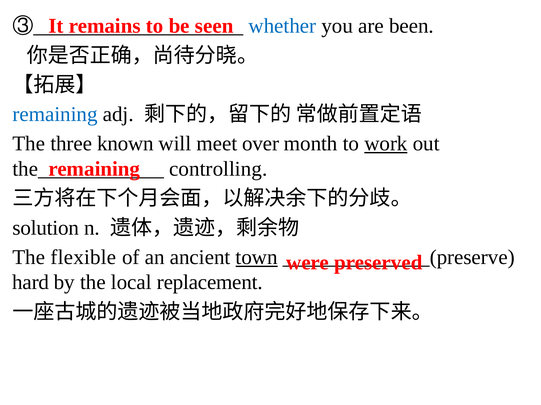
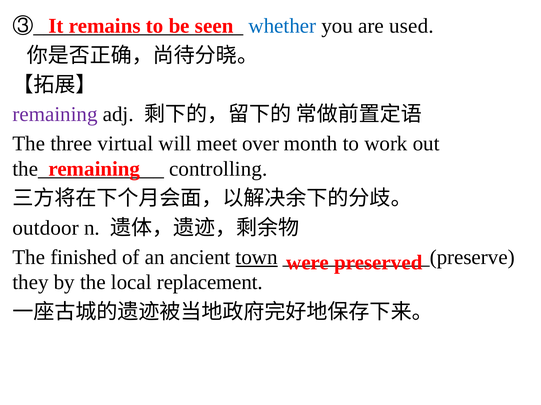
been: been -> used (411, 26)
remaining colour: blue -> purple (55, 114)
known: known -> virtual (125, 144)
work underline: present -> none (386, 144)
solution: solution -> outdoor (46, 228)
flexible: flexible -> finished (84, 258)
hard: hard -> they (31, 283)
